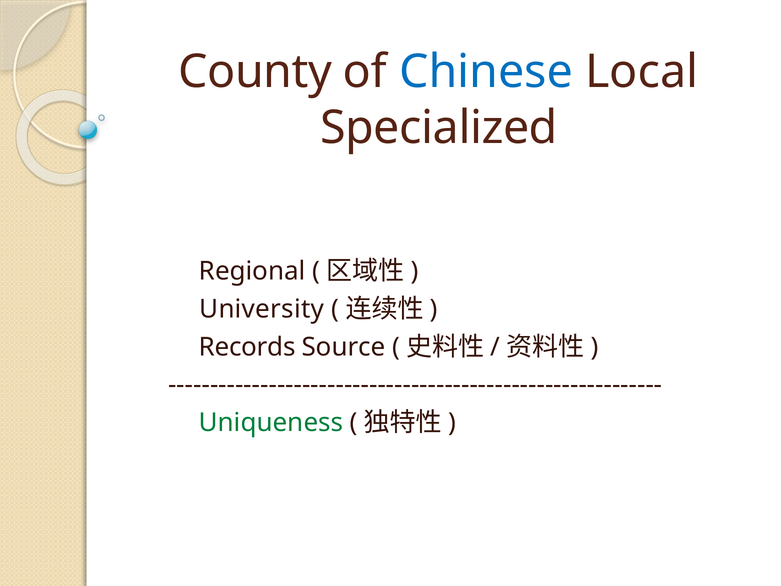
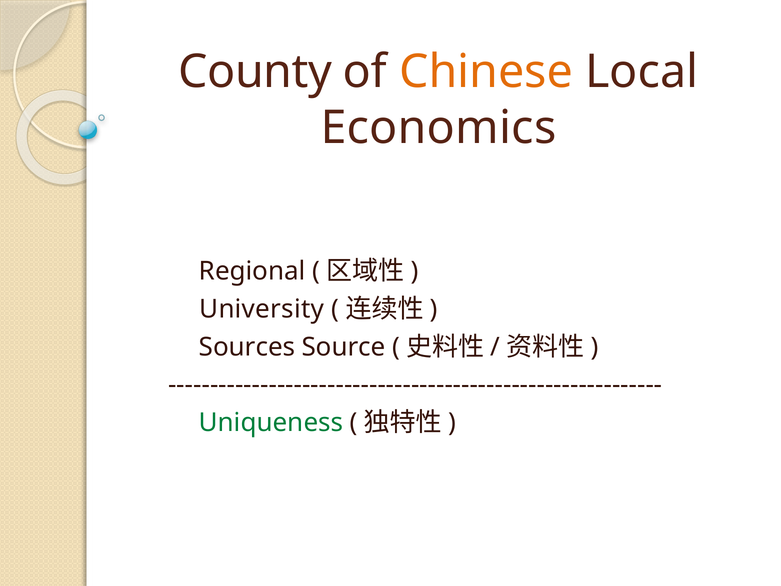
Chinese colour: blue -> orange (486, 72)
Specialized: Specialized -> Economics (439, 128)
Records: Records -> Sources (247, 347)
